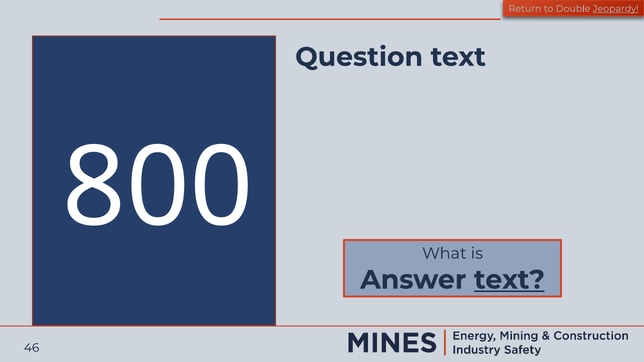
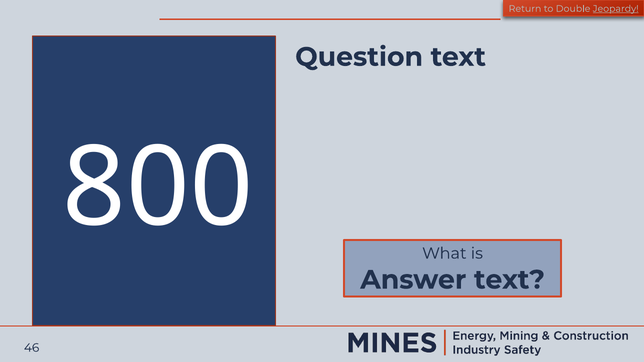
text underline: present -> none (509, 280)
